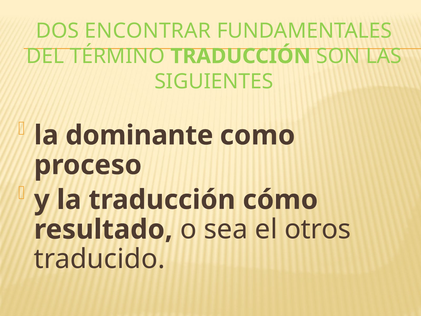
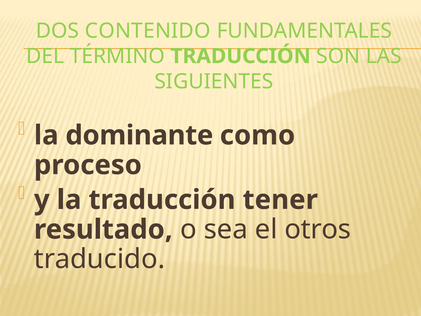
ENCONTRAR: ENCONTRAR -> CONTENIDO (148, 31)
cómo: cómo -> tener (280, 200)
